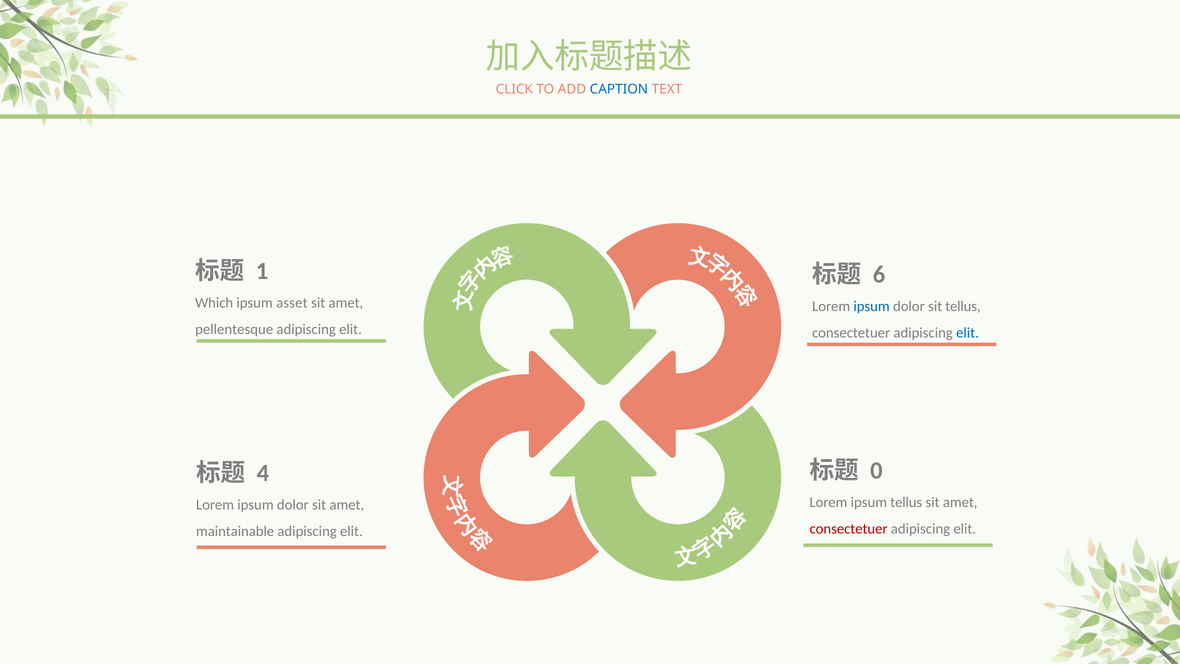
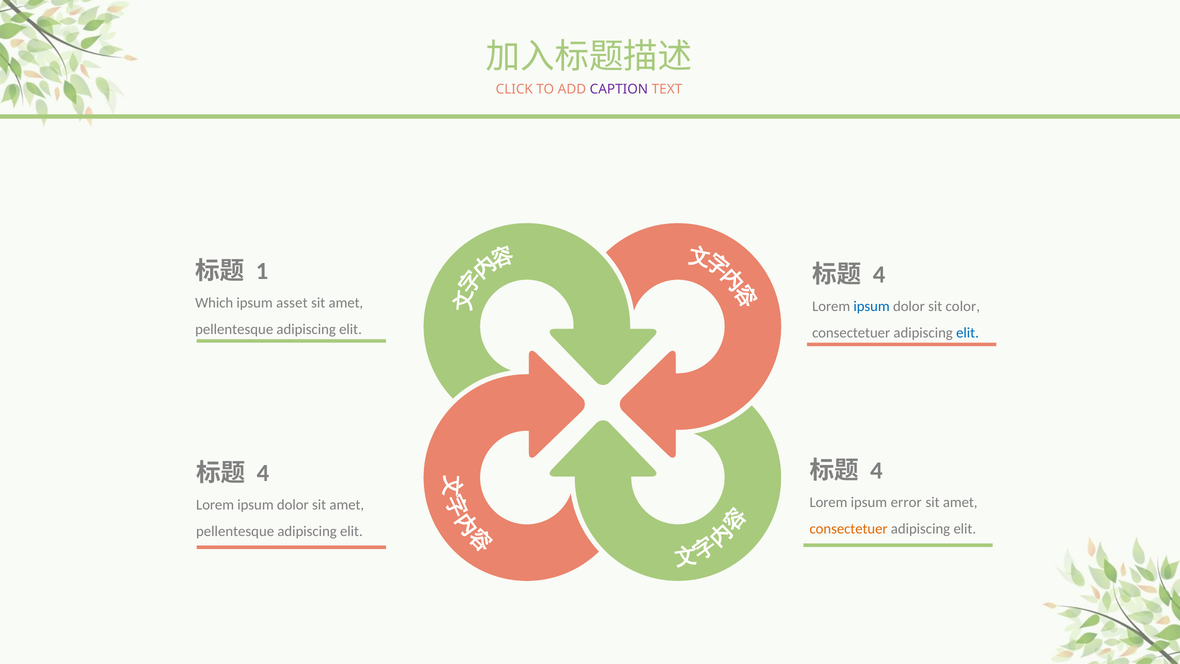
CAPTION colour: blue -> purple (619, 89)
6: 6 -> 4 (879, 274)
sit tellus: tellus -> color (963, 306)
0: 0 -> 4 (876, 471)
ipsum tellus: tellus -> error (906, 502)
consectetuer colour: red -> orange (849, 529)
maintainable: maintainable -> pellentesque (235, 531)
